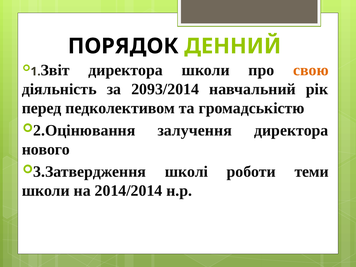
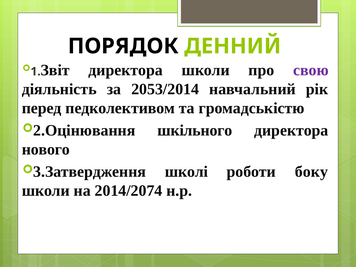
свою colour: orange -> purple (311, 70)
2093/2014: 2093/2014 -> 2053/2014 (165, 89)
залучення: залучення -> шкільного (195, 130)
теми: теми -> боку (311, 172)
2014/2014: 2014/2014 -> 2014/2074 (129, 191)
